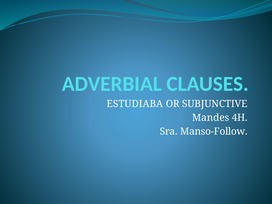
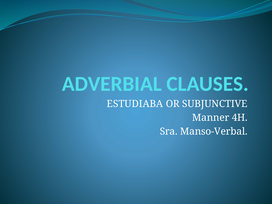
Mandes: Mandes -> Manner (211, 118)
Manso-Follow: Manso-Follow -> Manso-Verbal (214, 131)
